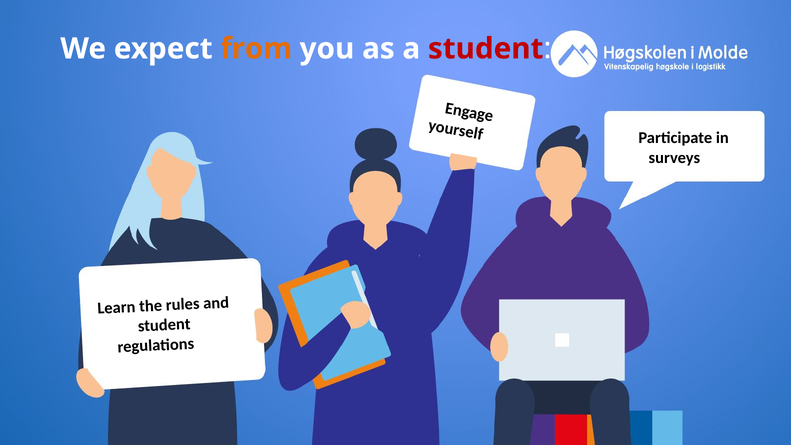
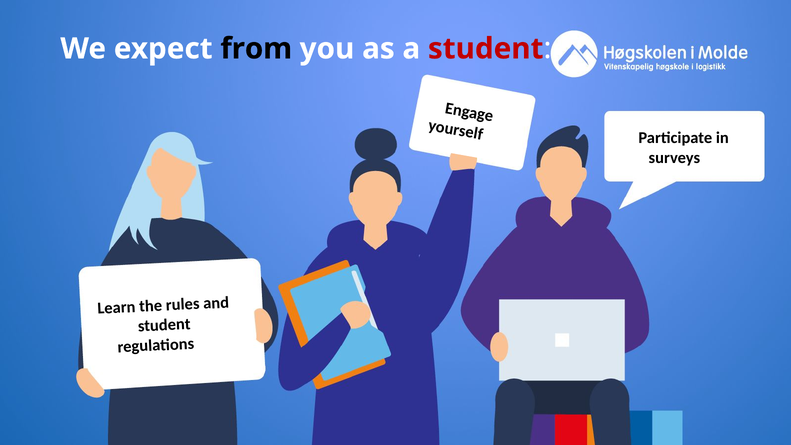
from colour: orange -> black (256, 49)
